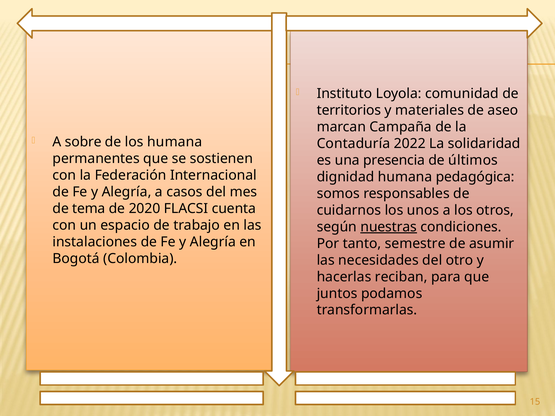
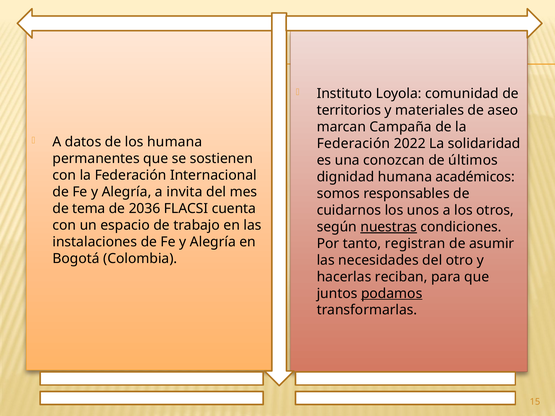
sobre: sobre -> datos (83, 142)
Contaduría: Contaduría -> Federación (353, 144)
presencia: presencia -> conozcan (394, 160)
pedagógica: pedagógica -> académicos (475, 177)
casos: casos -> invita (184, 192)
2020: 2020 -> 2036 (145, 209)
semestre: semestre -> registran (415, 244)
podamos underline: none -> present (392, 294)
